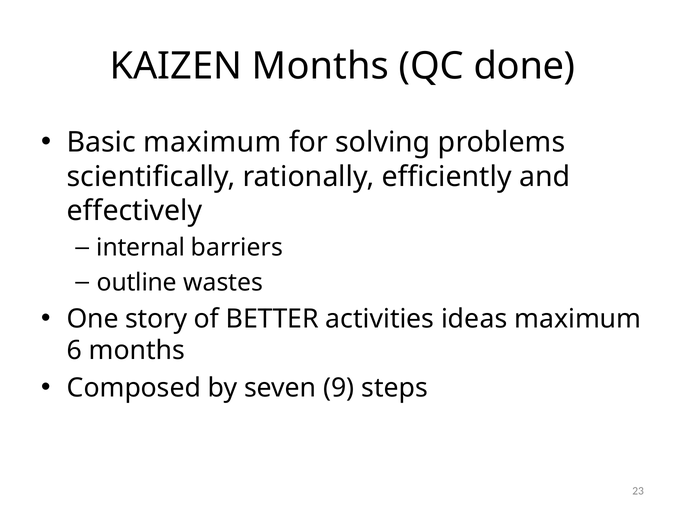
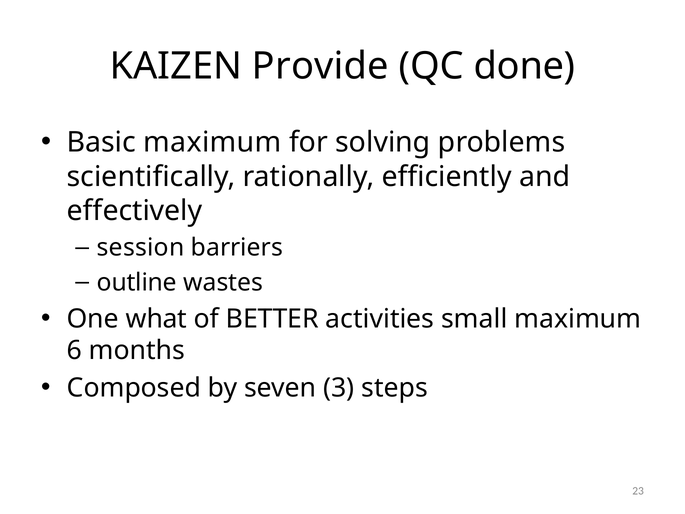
KAIZEN Months: Months -> Provide (320, 66)
internal: internal -> session (141, 248)
story: story -> what (156, 319)
ideas: ideas -> small (474, 319)
9: 9 -> 3 (339, 388)
